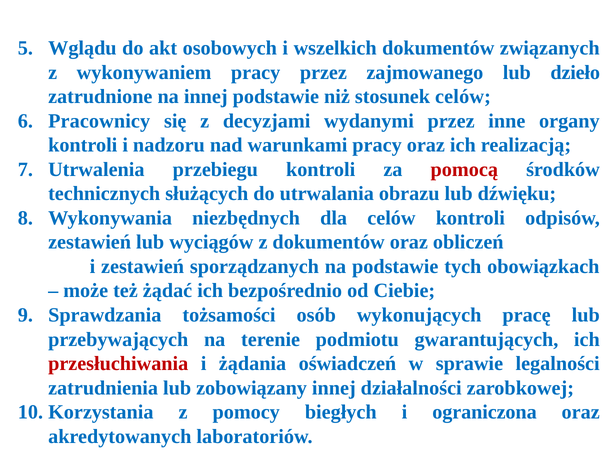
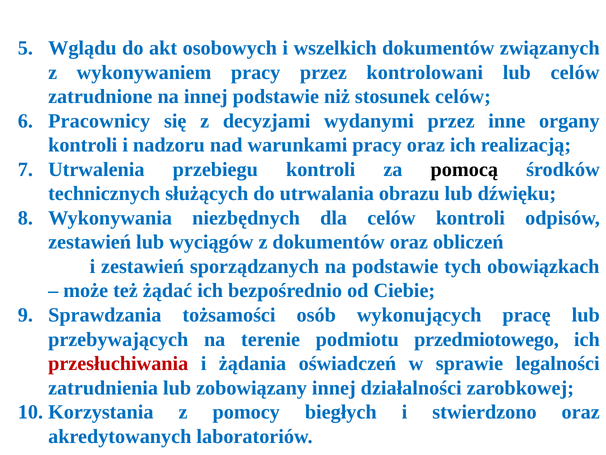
zajmowanego: zajmowanego -> kontrolowani (425, 72)
lub dzieło: dzieło -> celów (575, 72)
pomocą colour: red -> black (464, 169)
gwarantujących: gwarantujących -> przedmiotowego (487, 339)
ograniczona: ograniczona -> stwierdzono (484, 412)
